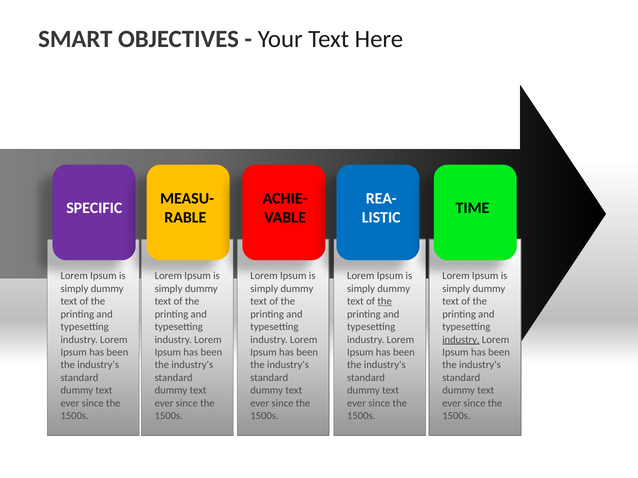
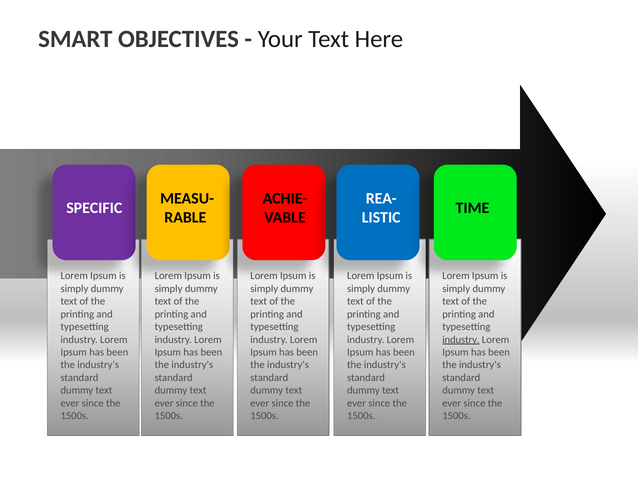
the underline: present -> none (385, 302)
